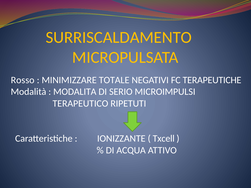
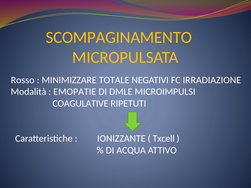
SURRISCALDAMENTO: SURRISCALDAMENTO -> SCOMPAGINAMENTO (119, 37)
TERAPEUTICHE: TERAPEUTICHE -> IRRADIAZIONE (212, 80)
MODALITA: MODALITA -> EMOPATIE (75, 92)
SERIO: SERIO -> DMLE (121, 92)
TERAPEUTICO: TERAPEUTICO -> COAGULATIVE (80, 104)
